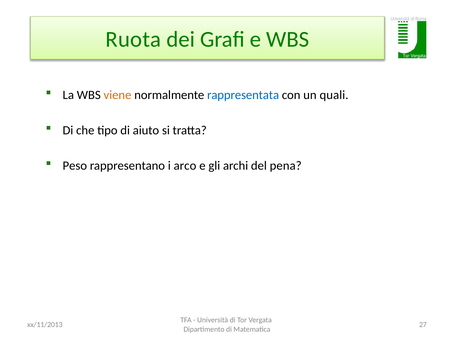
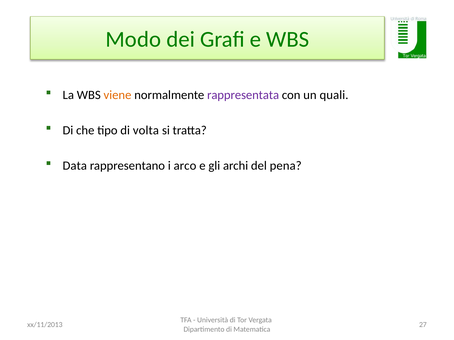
Ruota: Ruota -> Modo (133, 40)
rappresentata colour: blue -> purple (243, 95)
aiuto: aiuto -> volta (146, 130)
Peso: Peso -> Data (75, 166)
